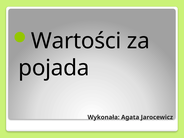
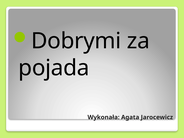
Wartości: Wartości -> Dobrymi (76, 41)
